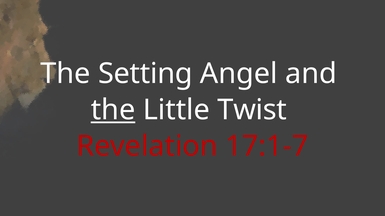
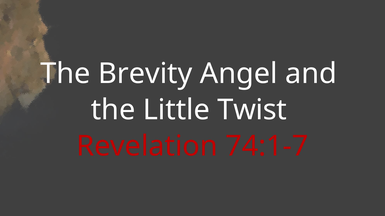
Setting: Setting -> Brevity (145, 74)
the underline: present -> none (113, 110)
17:1-7: 17:1-7 -> 74:1-7 (267, 146)
